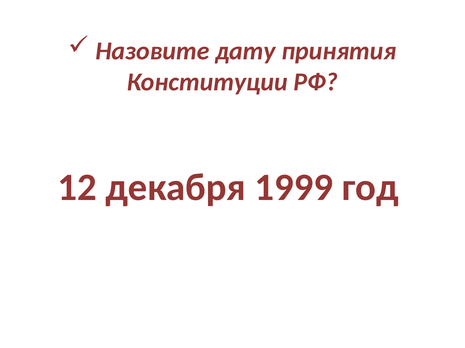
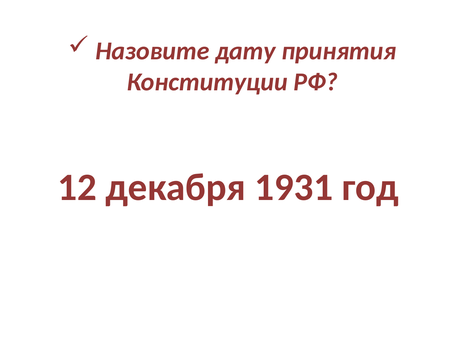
1999: 1999 -> 1931 (294, 188)
